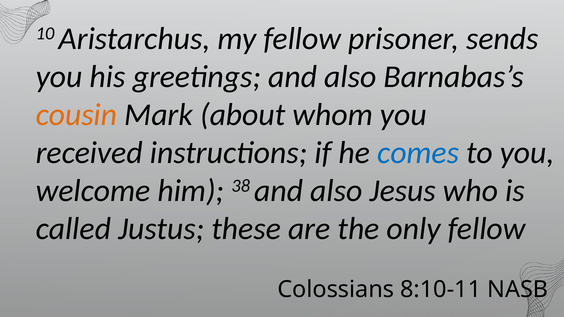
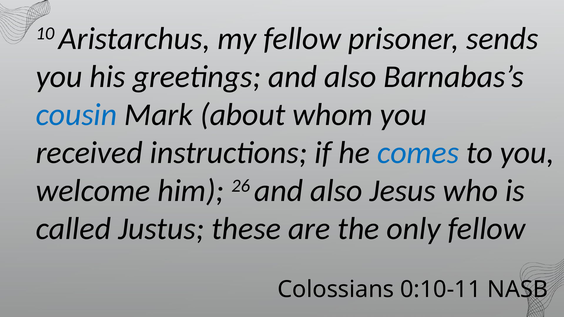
cousin colour: orange -> blue (76, 115)
38: 38 -> 26 (241, 186)
8:10-11: 8:10-11 -> 0:10-11 (441, 290)
